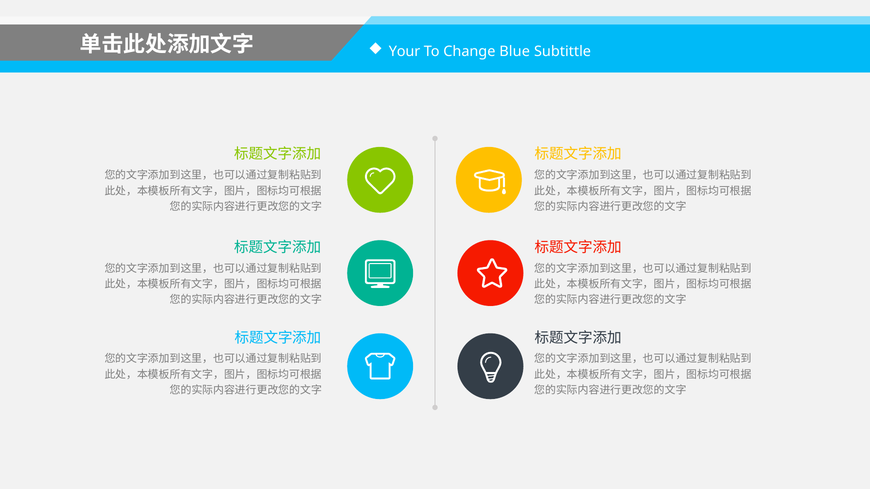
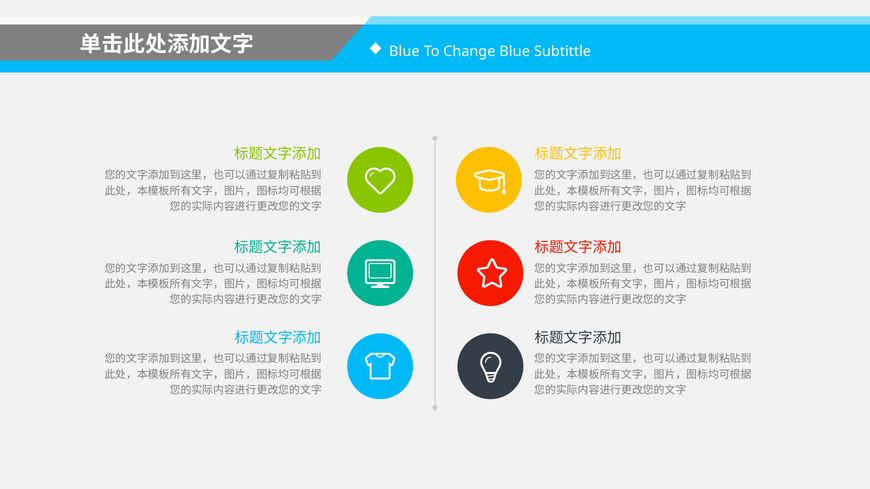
Your: Your -> Blue (404, 51)
